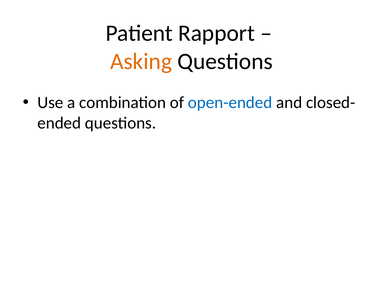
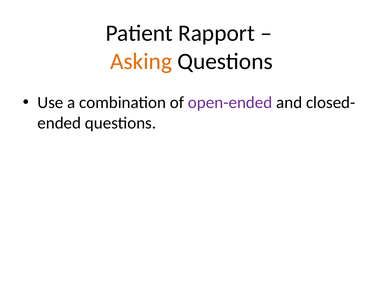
open-ended colour: blue -> purple (230, 103)
